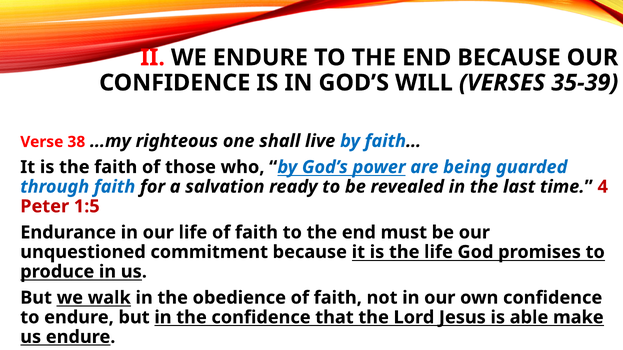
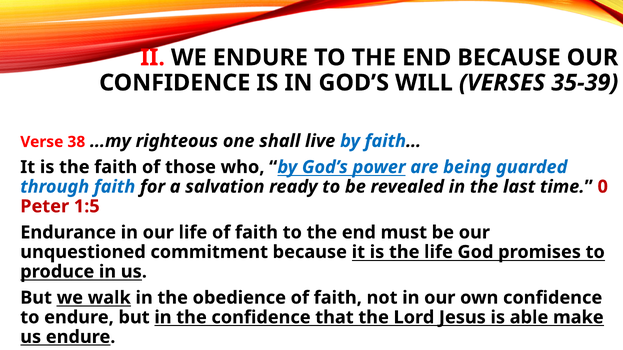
4: 4 -> 0 (603, 187)
